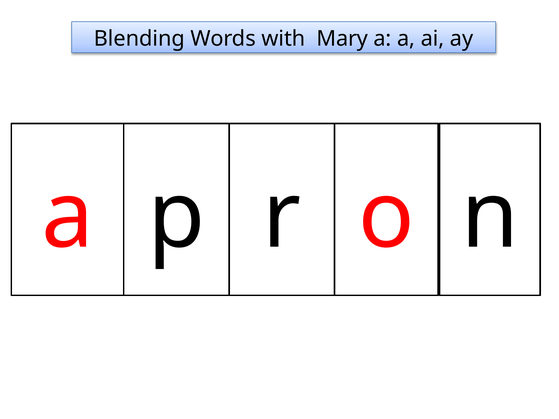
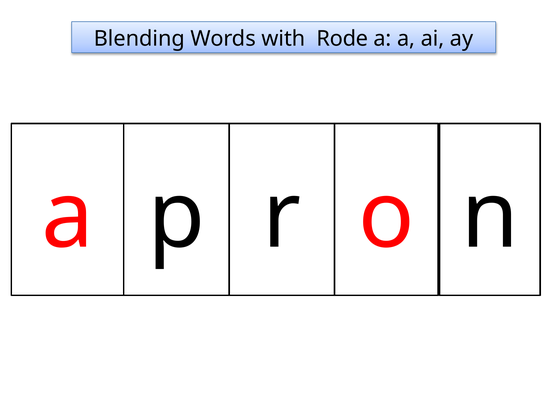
Mary: Mary -> Rode (342, 39)
